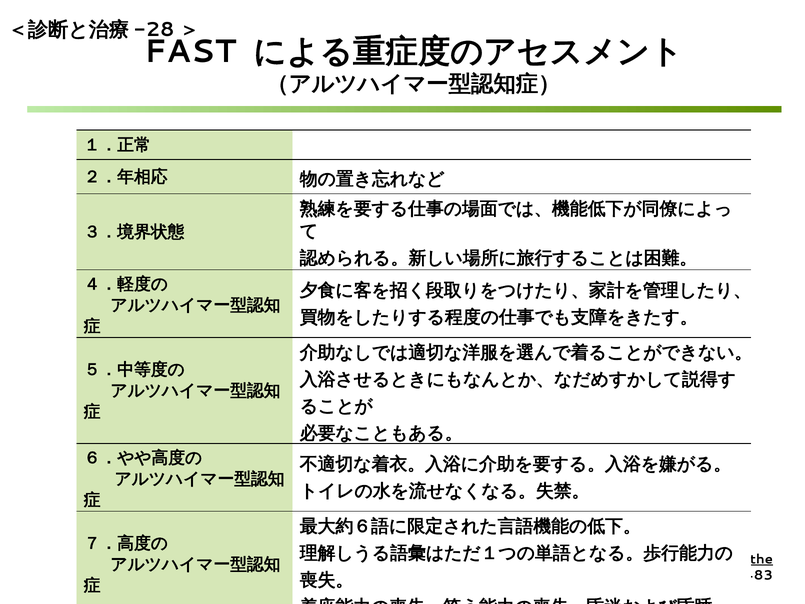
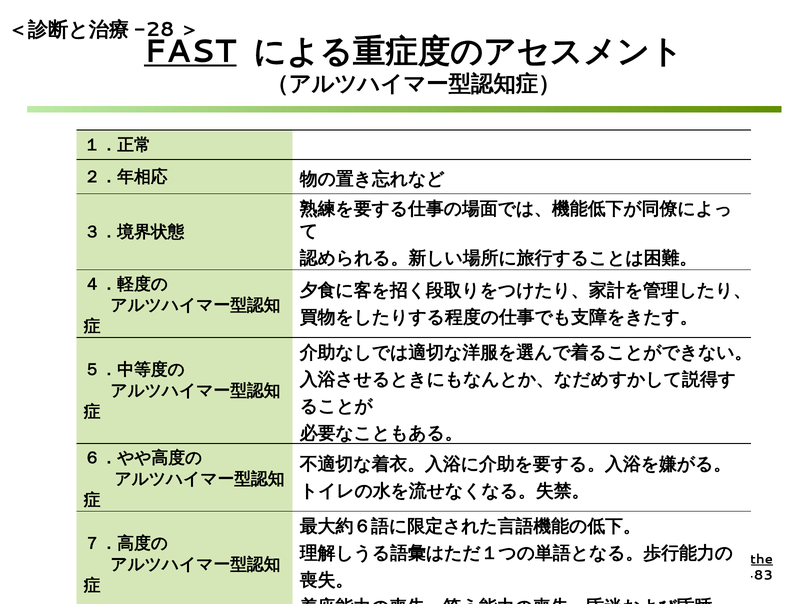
FAST underline: none -> present (190, 51)
